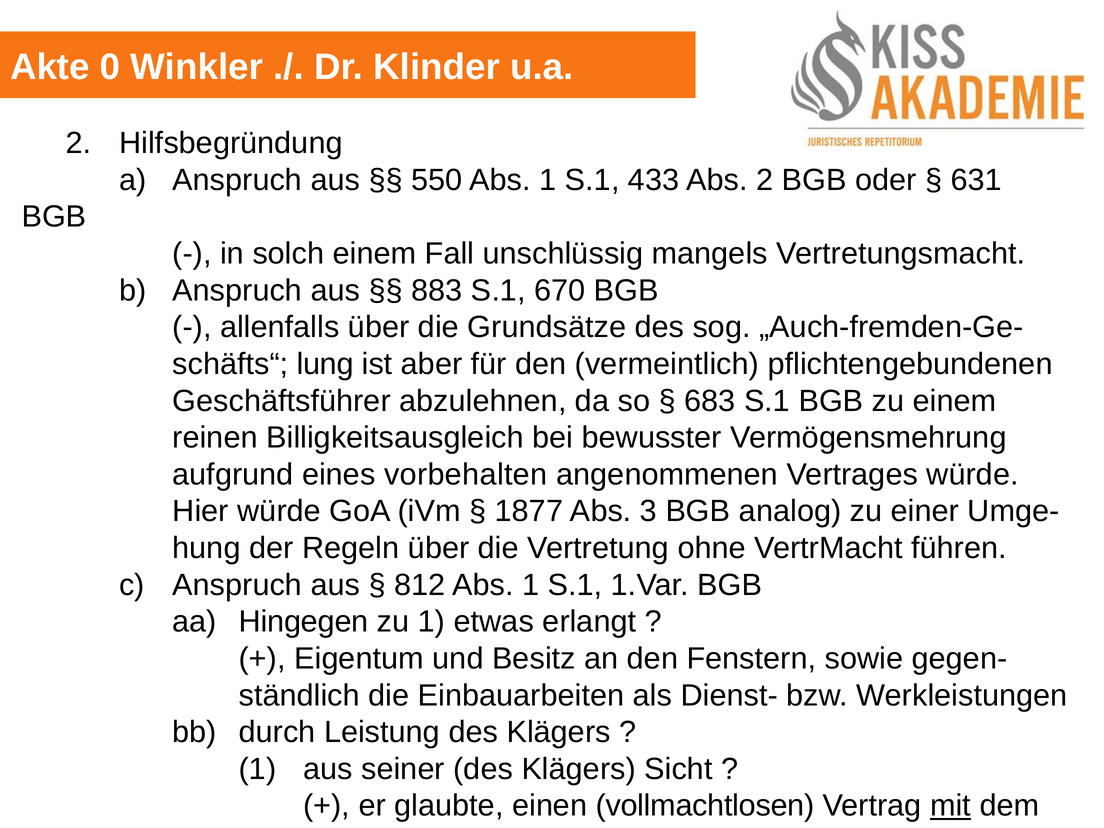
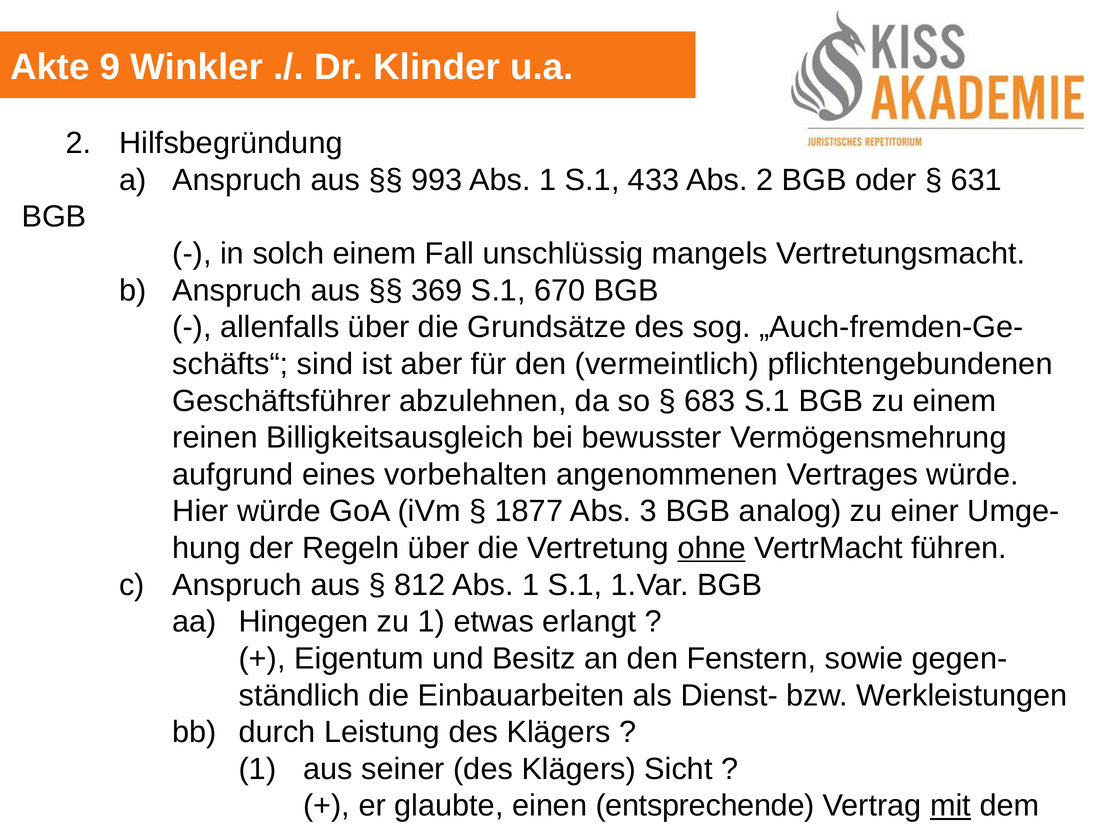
0: 0 -> 9 (110, 67)
550: 550 -> 993 (437, 180)
883: 883 -> 369 (437, 290)
lung: lung -> sind (325, 364)
ohne underline: none -> present (712, 548)
vollmachtlosen: vollmachtlosen -> entsprechende (705, 806)
